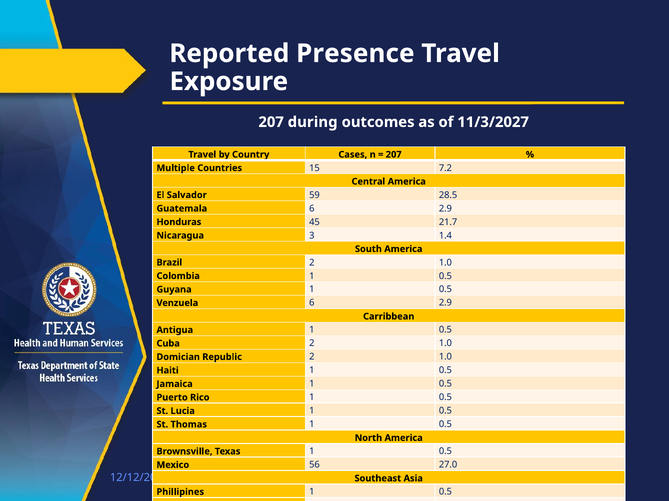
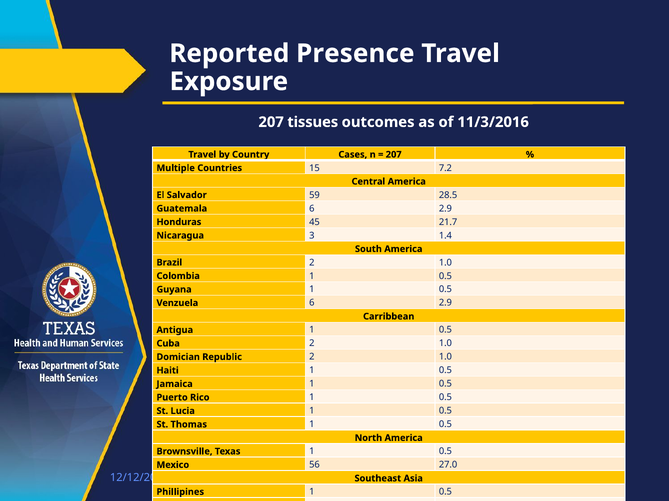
during: during -> tissues (313, 122)
11/3/2027: 11/3/2027 -> 11/3/2016 (493, 122)
